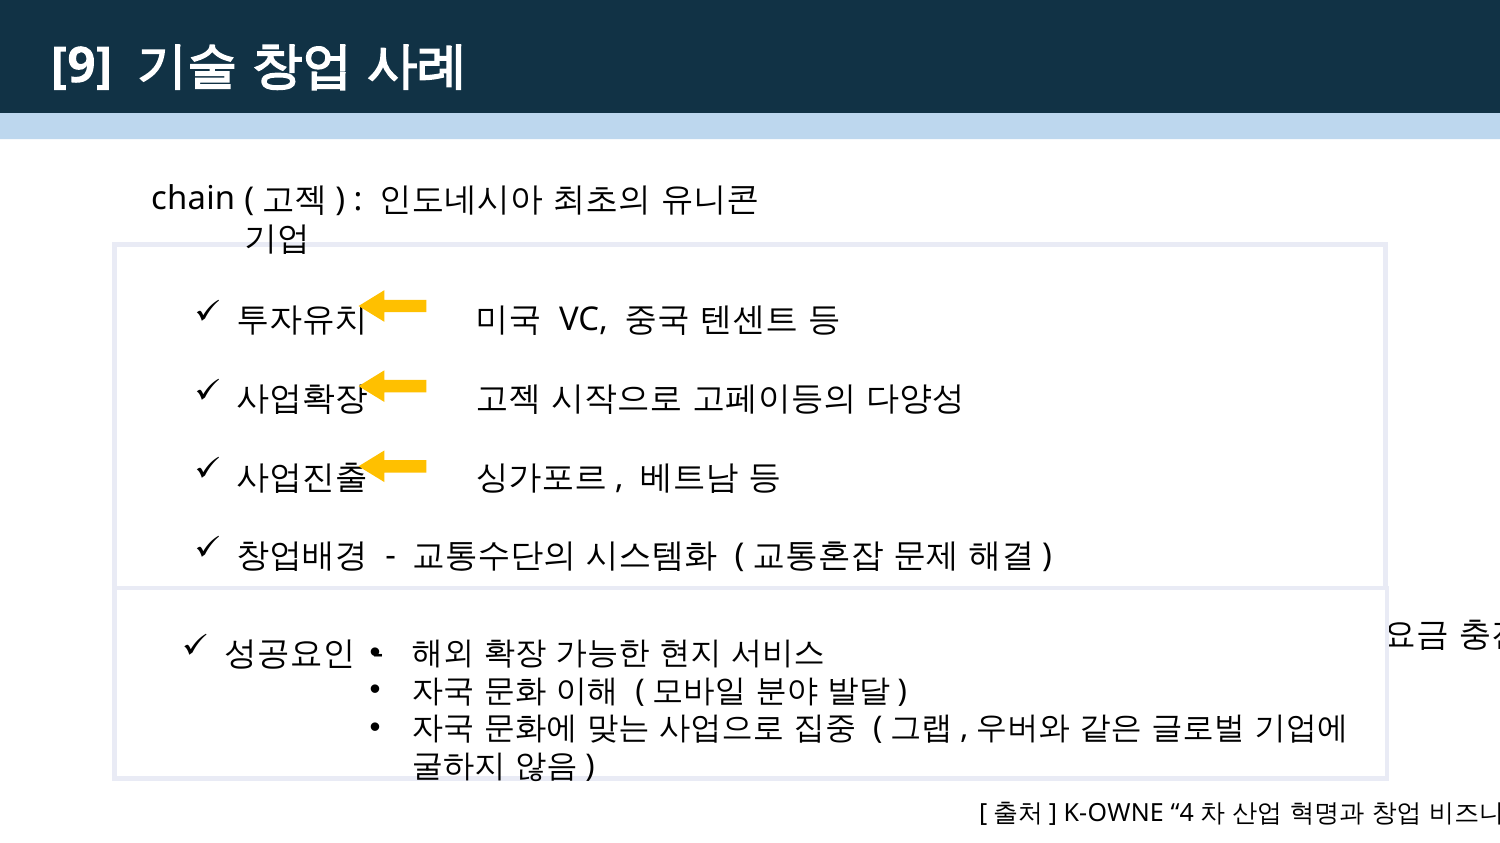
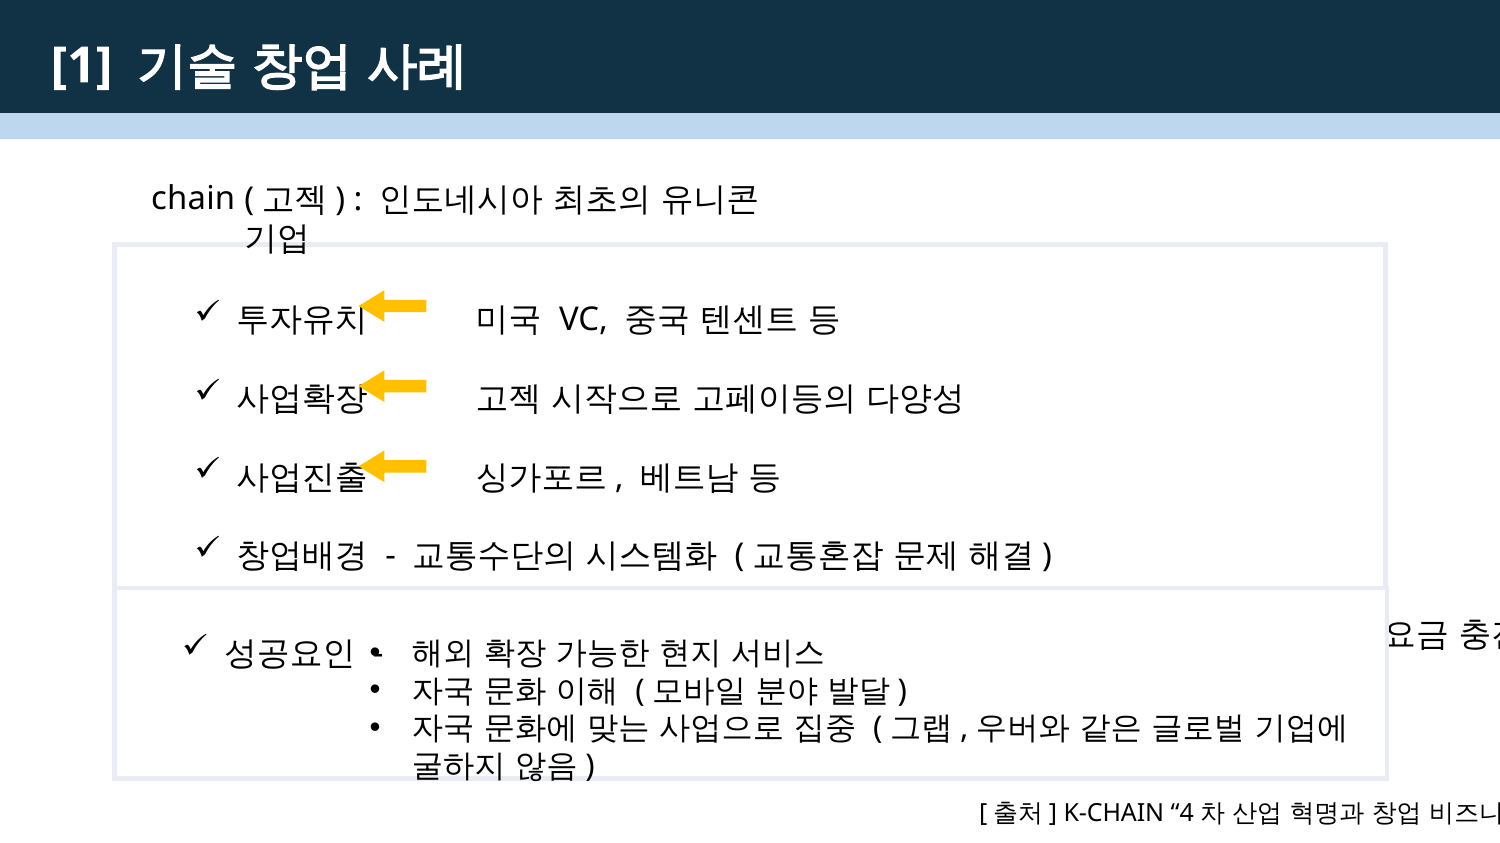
9: 9 -> 1 (82, 66)
K-OWNE: K-OWNE -> K-CHAIN (1114, 814)
